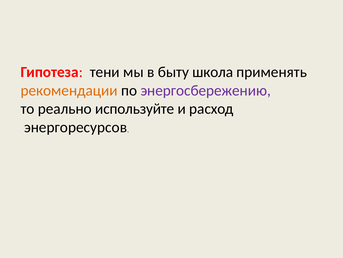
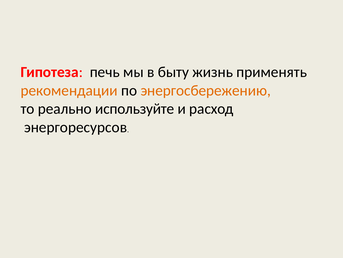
тени: тени -> печь (105, 72)
школа: школа -> жизнь (213, 72)
энергосбережению colour: purple -> orange (206, 90)
